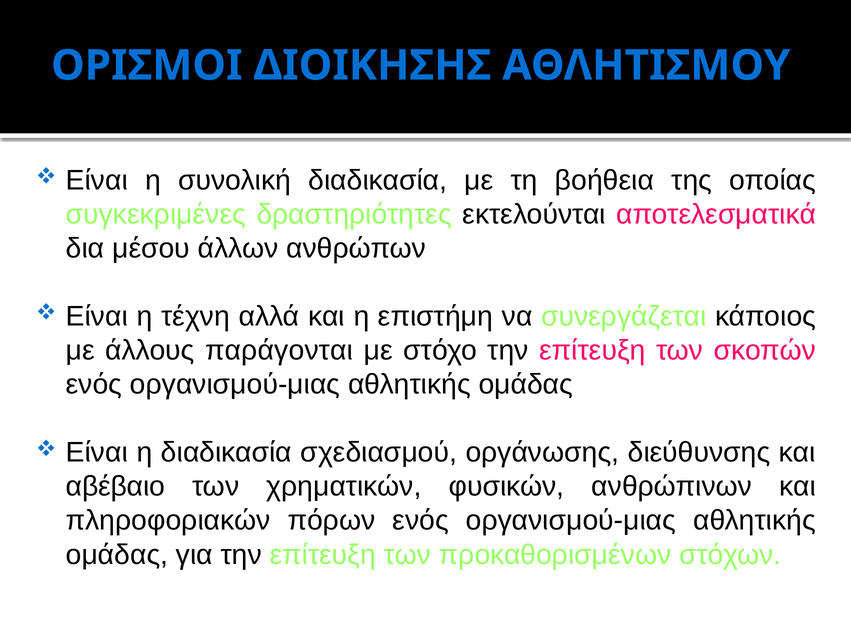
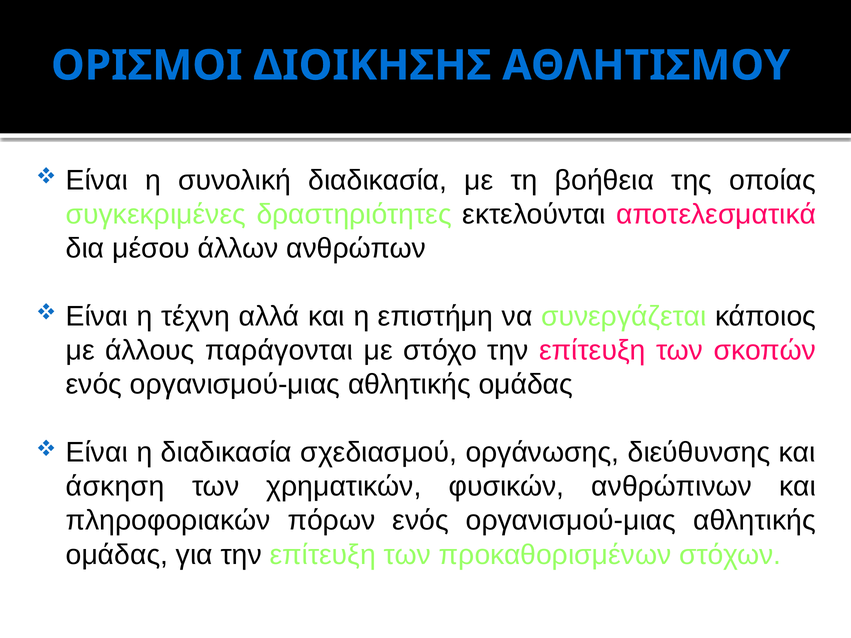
αβέβαιο: αβέβαιο -> άσκηση (115, 487)
